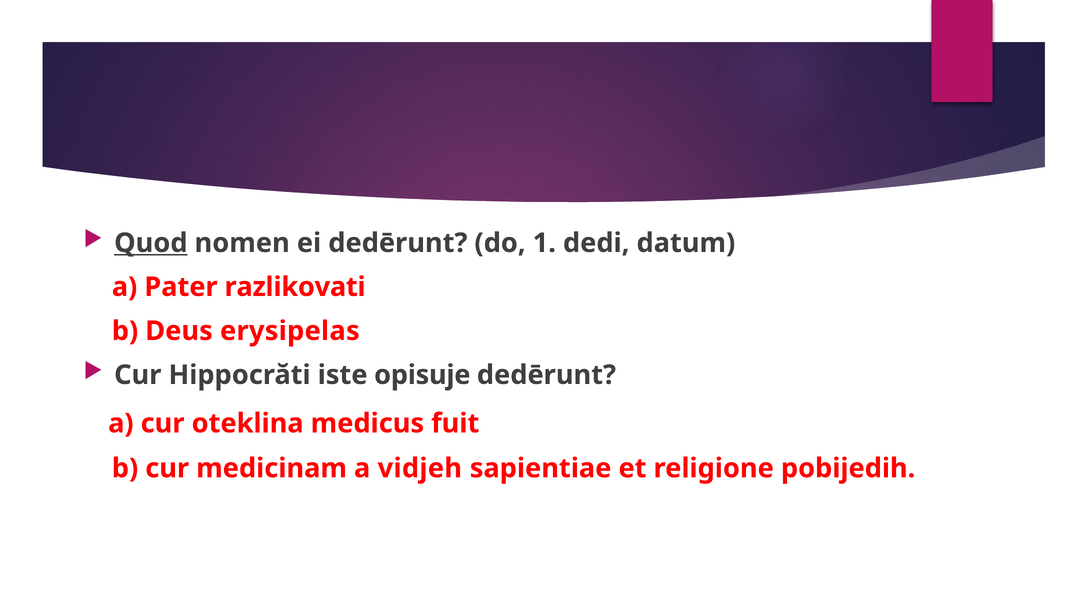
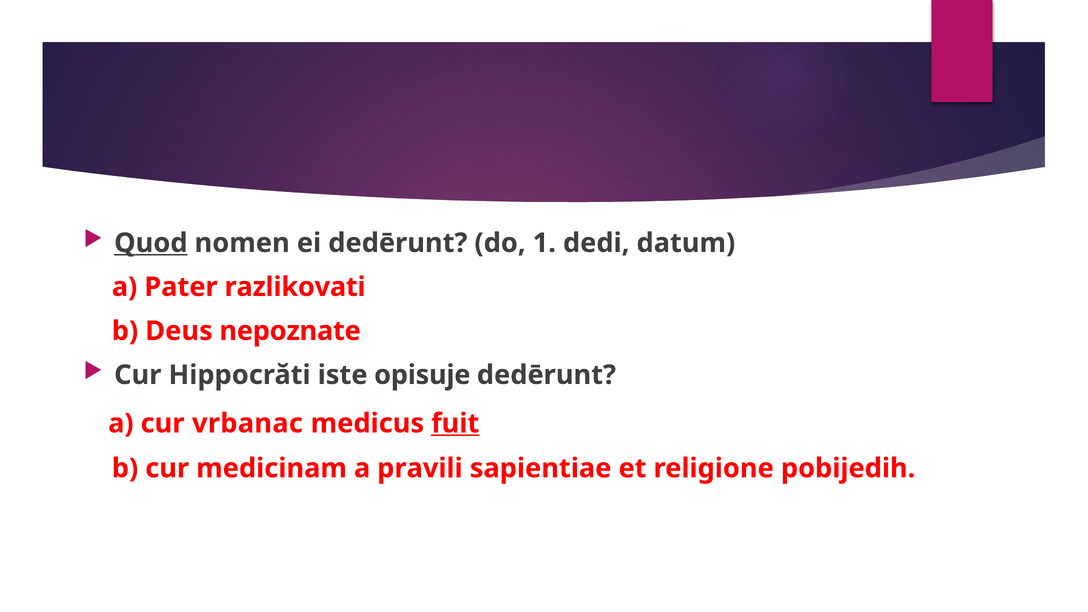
erysipelas: erysipelas -> nepoznate (290, 331)
oteklina: oteklina -> vrbanac (247, 423)
fuit underline: none -> present (455, 423)
vidjeh: vidjeh -> pravili (420, 468)
